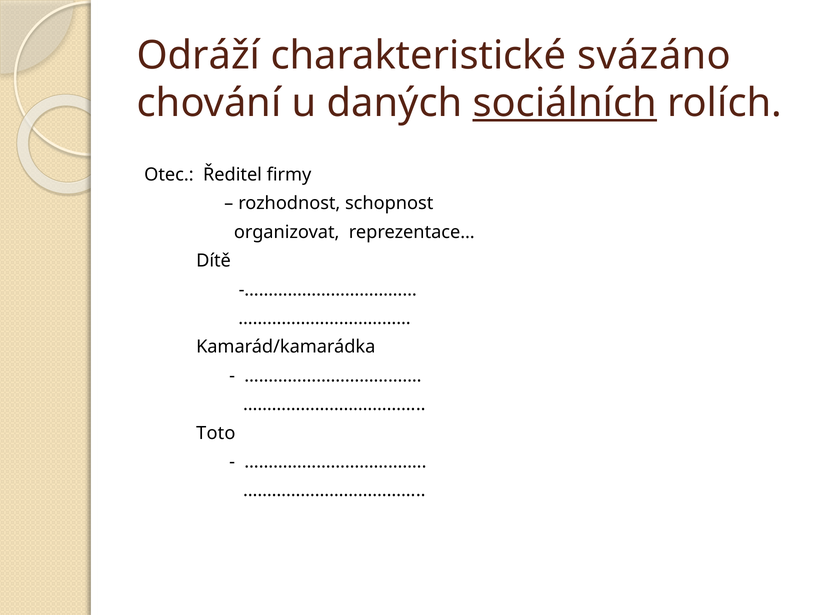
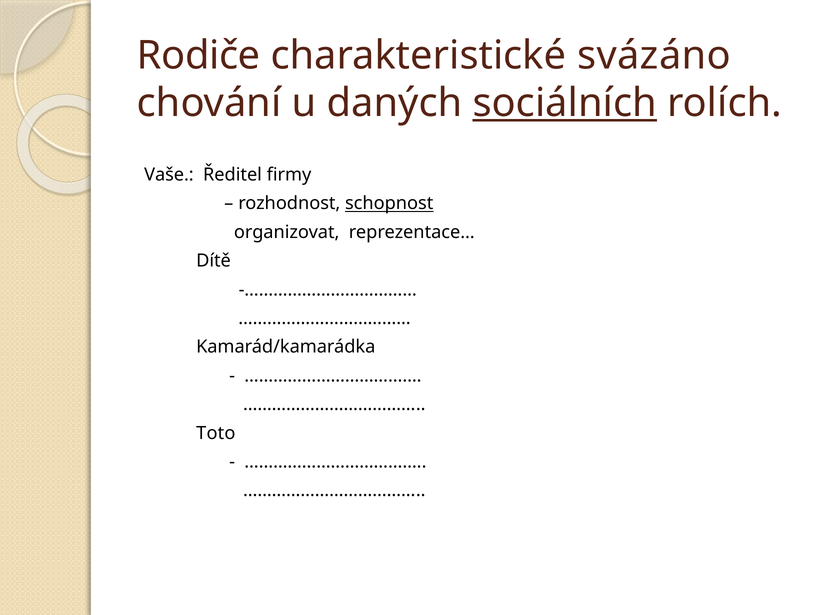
Odráží: Odráží -> Rodiče (199, 55)
Otec: Otec -> Vaše (169, 175)
schopnost underline: none -> present (389, 203)
